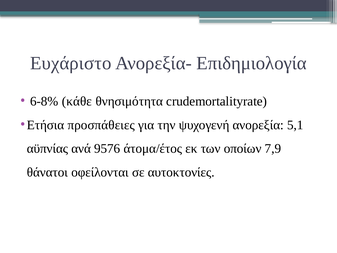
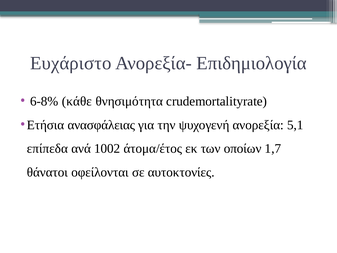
προσπάθειες: προσπάθειες -> ανασφάλειας (101, 125)
αϋπνίας: αϋπνίας -> επίπεδα (47, 148)
9576: 9576 -> 1002 (107, 148)
7,9: 7,9 -> 1,7 (273, 148)
